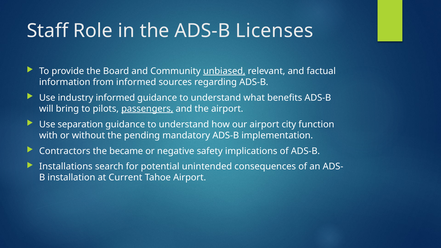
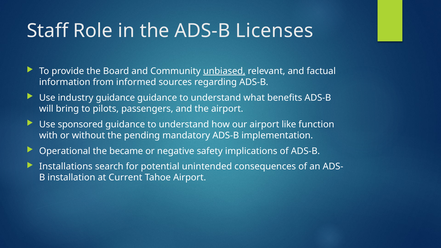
industry informed: informed -> guidance (115, 98)
passengers underline: present -> none (147, 109)
separation: separation -> sponsored (80, 124)
city: city -> like (289, 124)
Contractors: Contractors -> Operational (65, 151)
